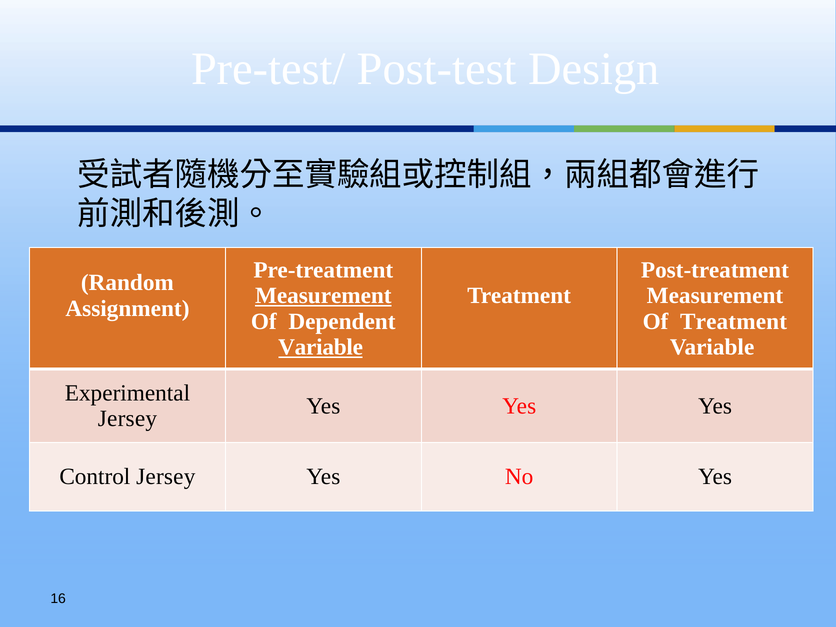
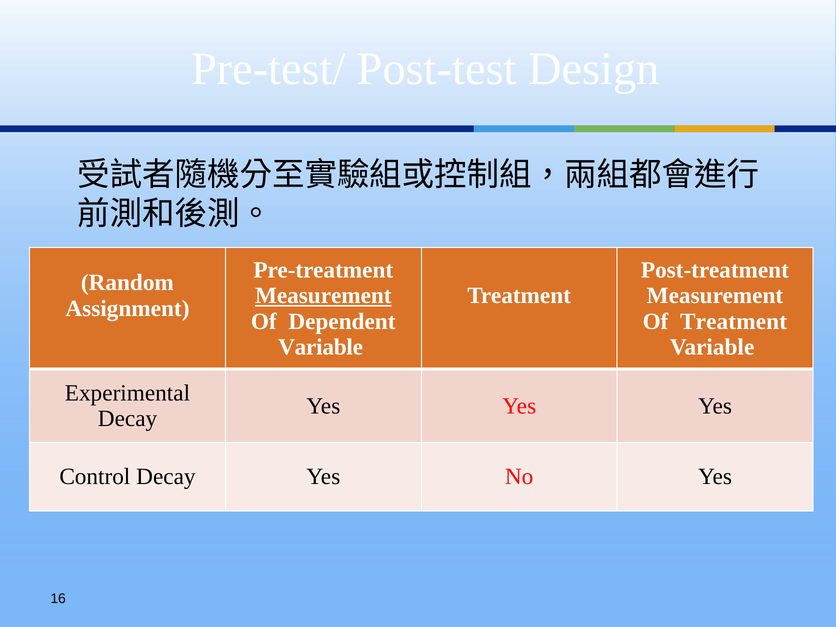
Variable underline: present -> none (321, 347)
Jersey: Jersey -> Decay (128, 419)
Control Jersey: Jersey -> Decay (166, 477)
